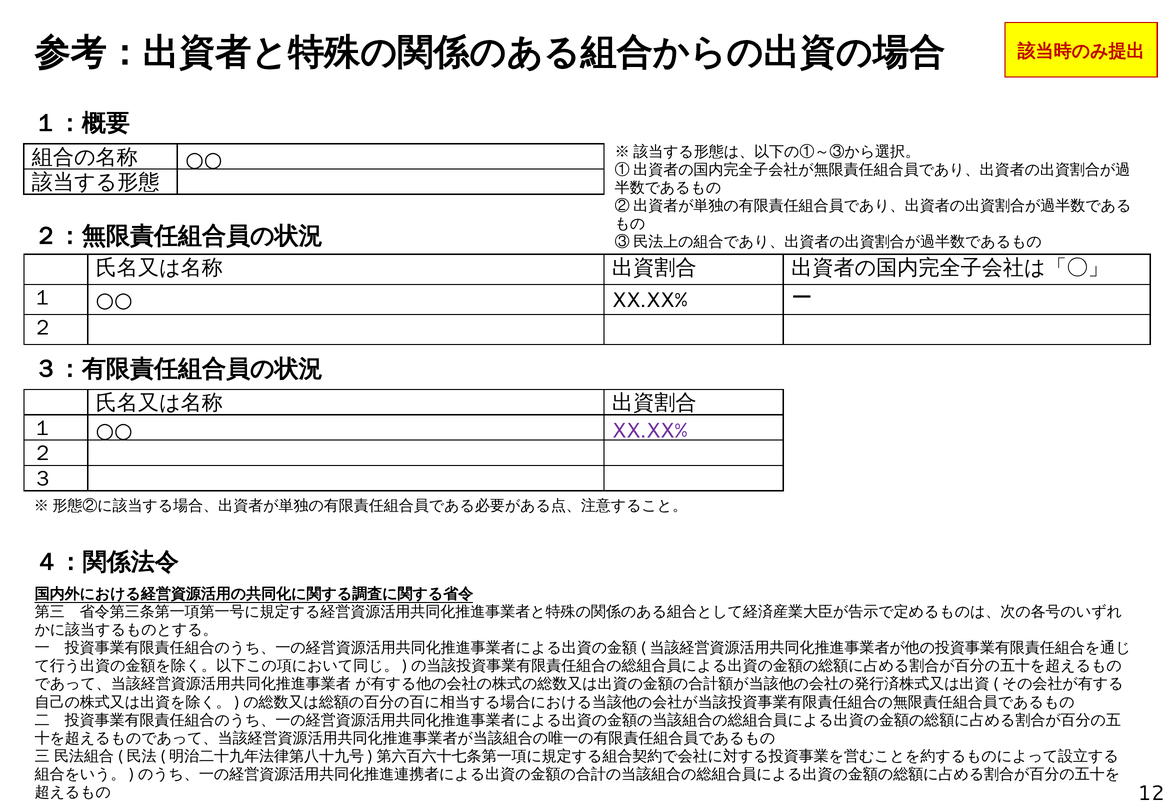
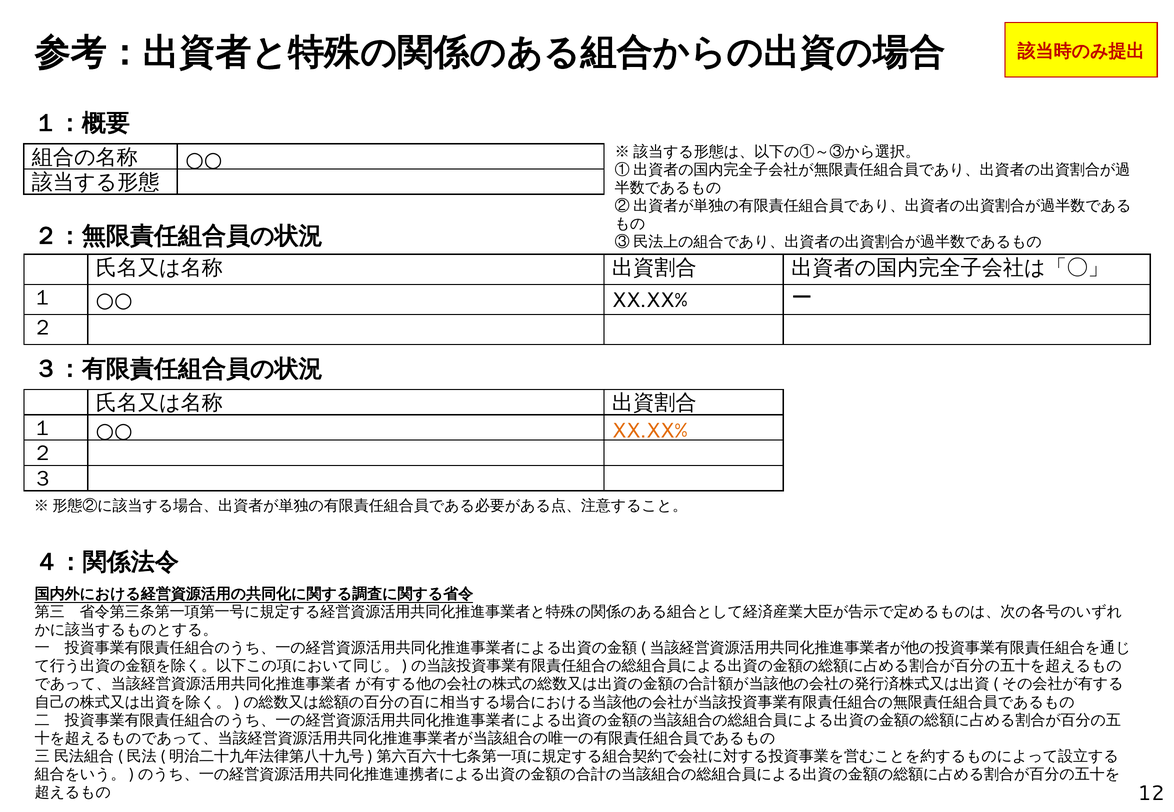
XX.XX% colour: purple -> orange (650, 431)
